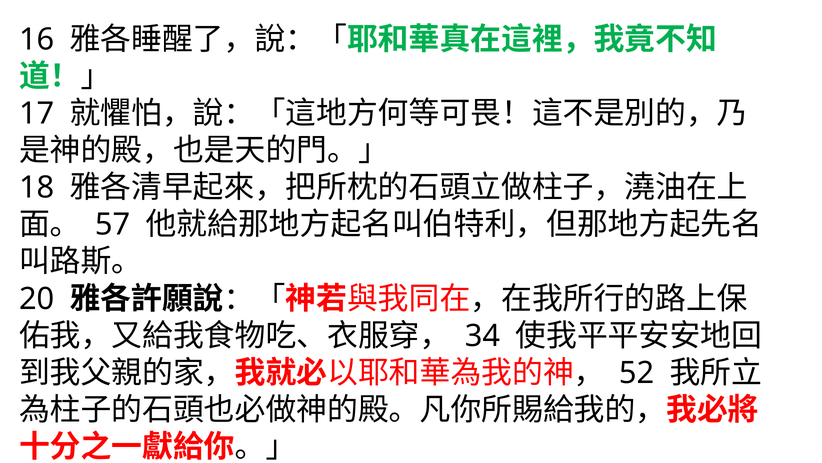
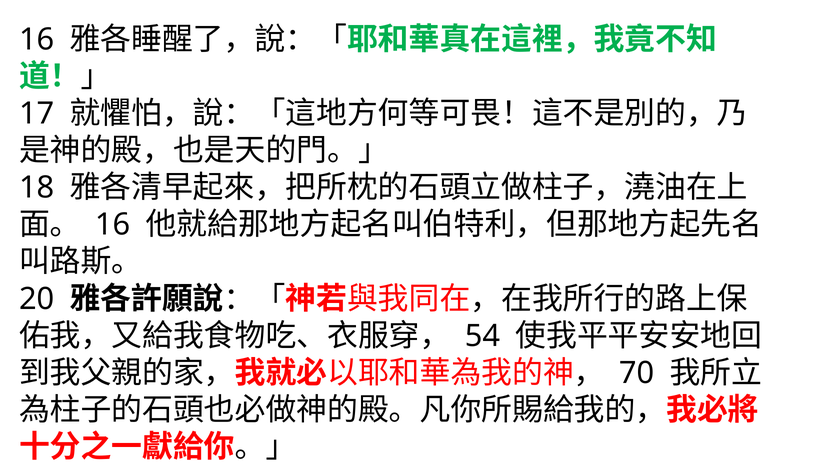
57: 57 -> 16 (113, 224)
34: 34 -> 54 (482, 335)
52: 52 -> 70 (637, 372)
